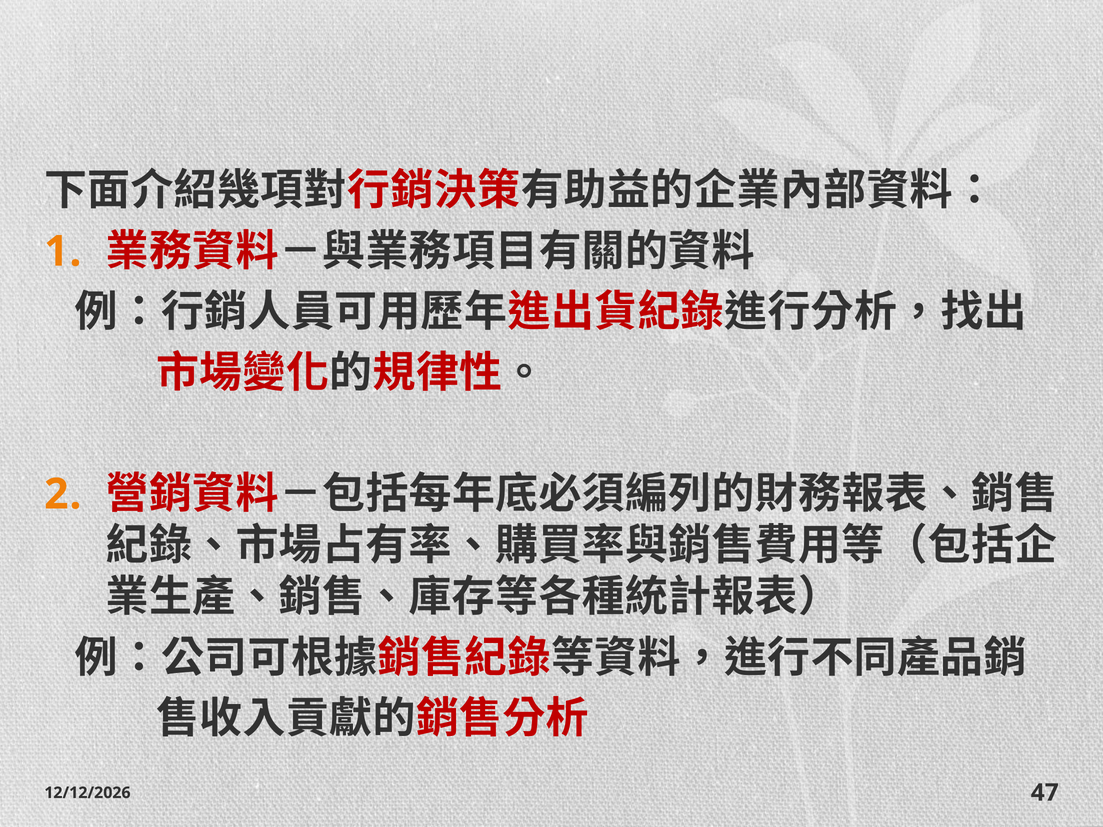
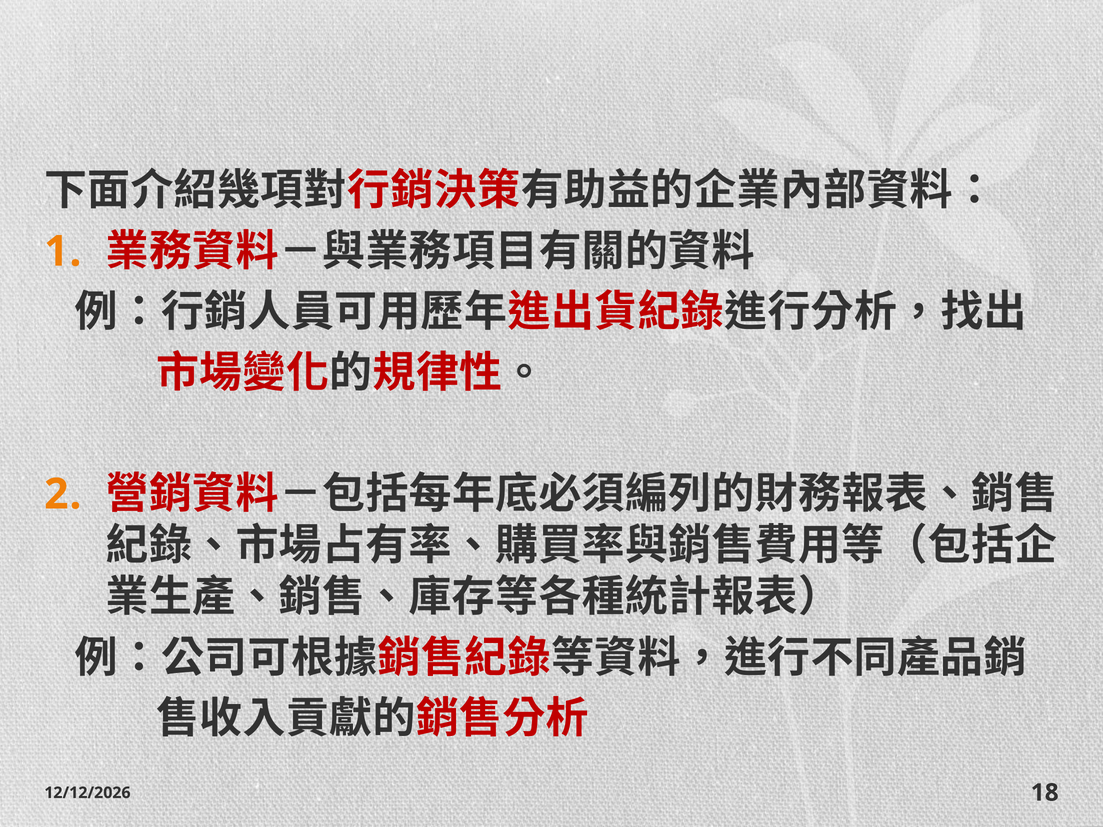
47: 47 -> 18 (1045, 793)
